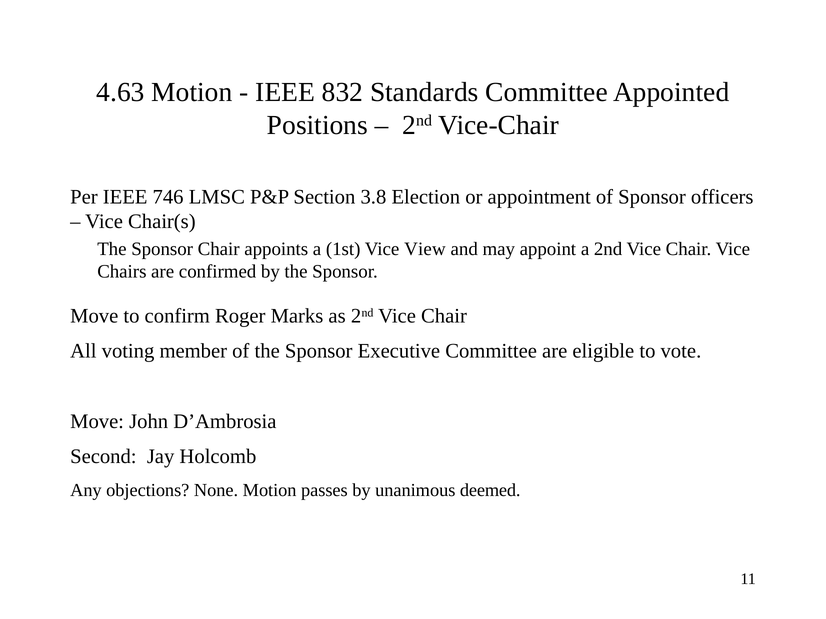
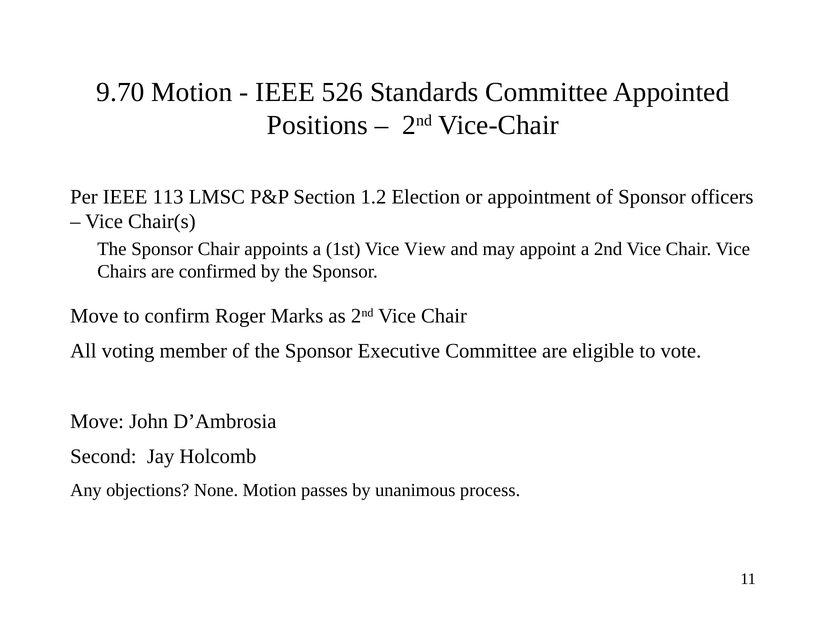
4.63: 4.63 -> 9.70 (121, 92)
832: 832 -> 526 (342, 92)
746: 746 -> 113 (168, 197)
3.8: 3.8 -> 1.2 (373, 197)
deemed: deemed -> process (490, 490)
